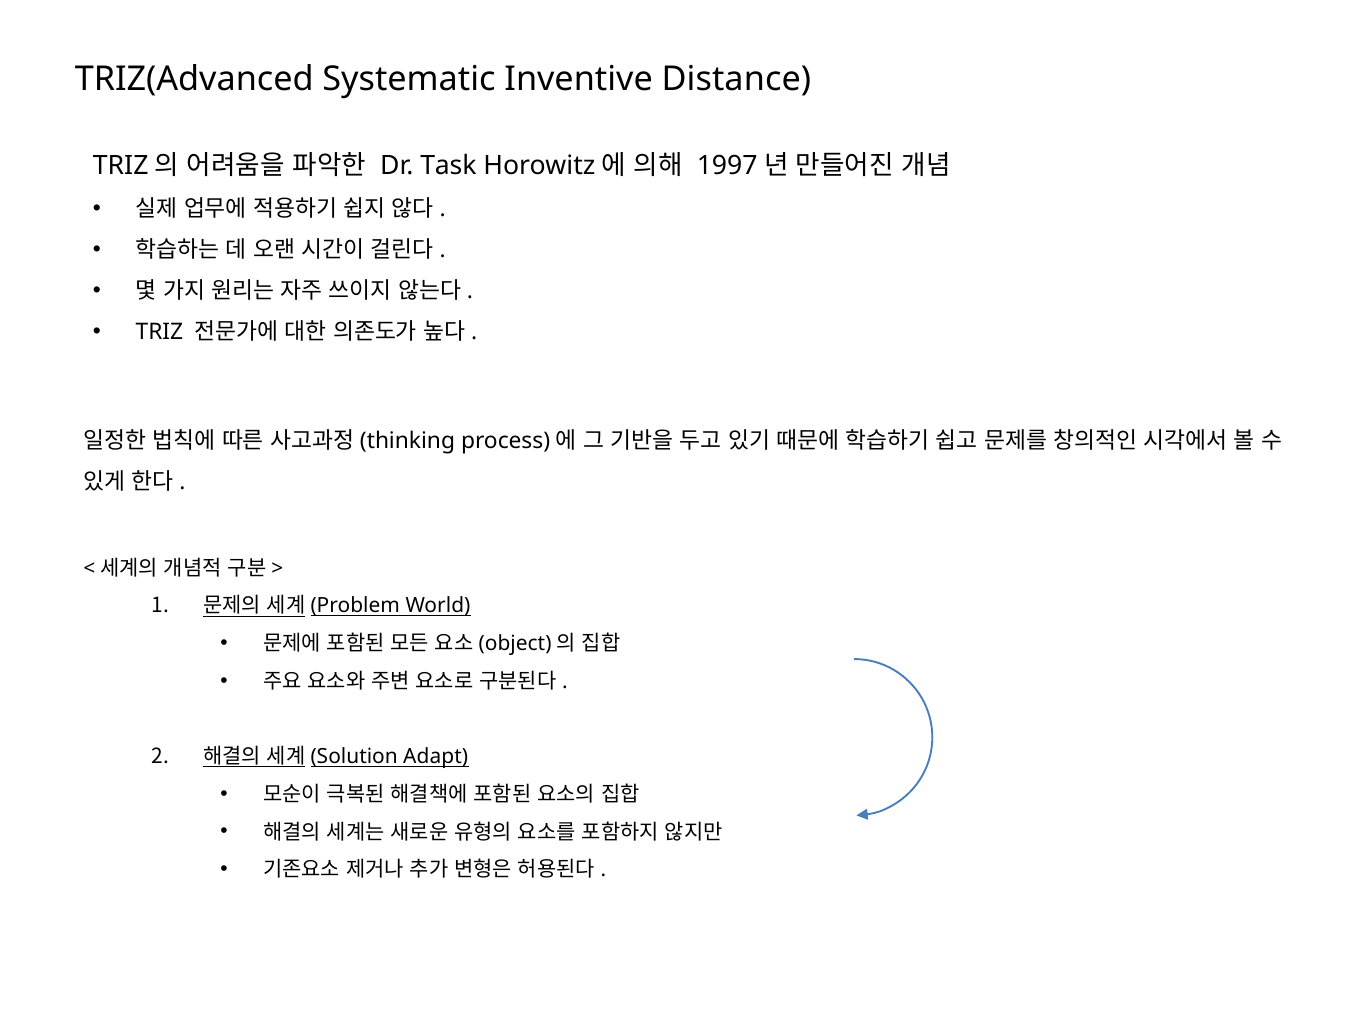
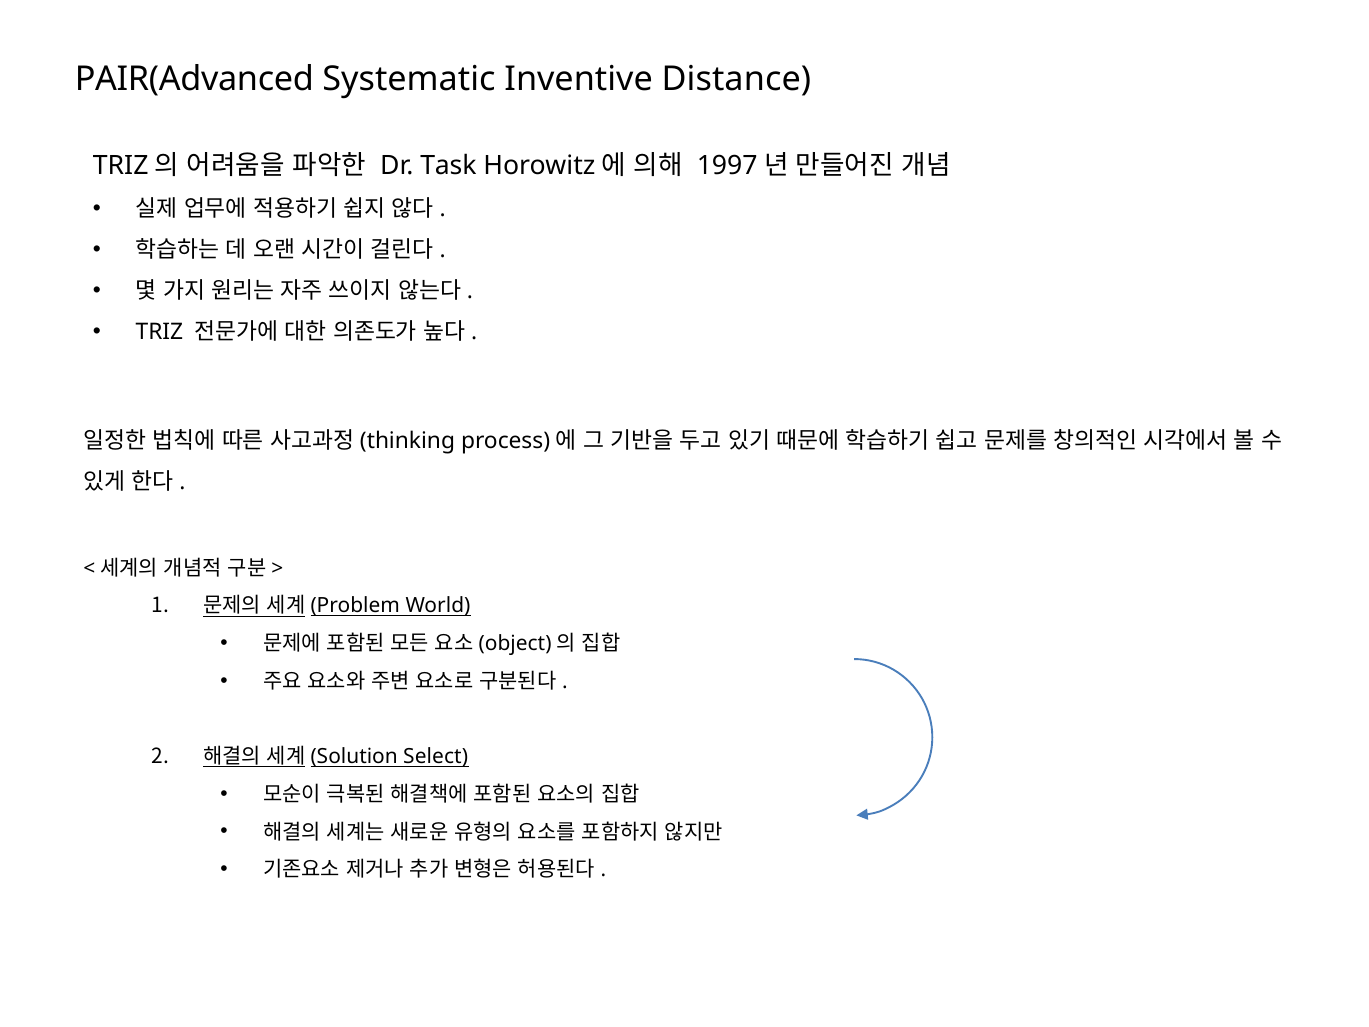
TRIZ(Advanced: TRIZ(Advanced -> PAIR(Advanced (194, 79)
Adapt: Adapt -> Select (436, 757)
